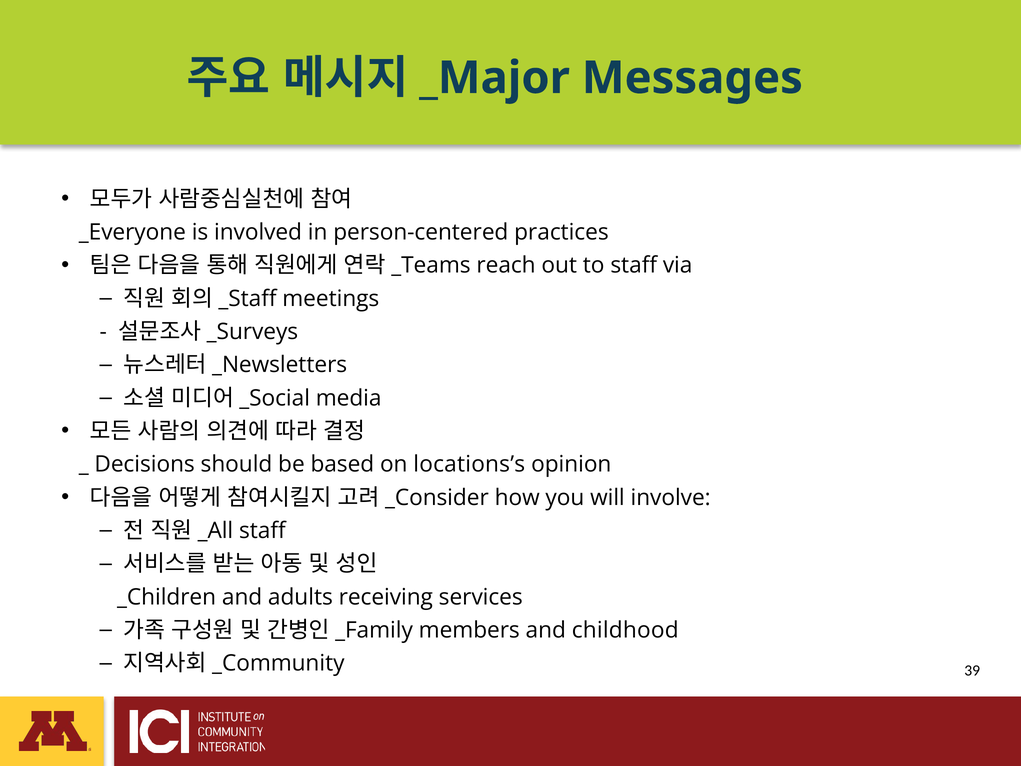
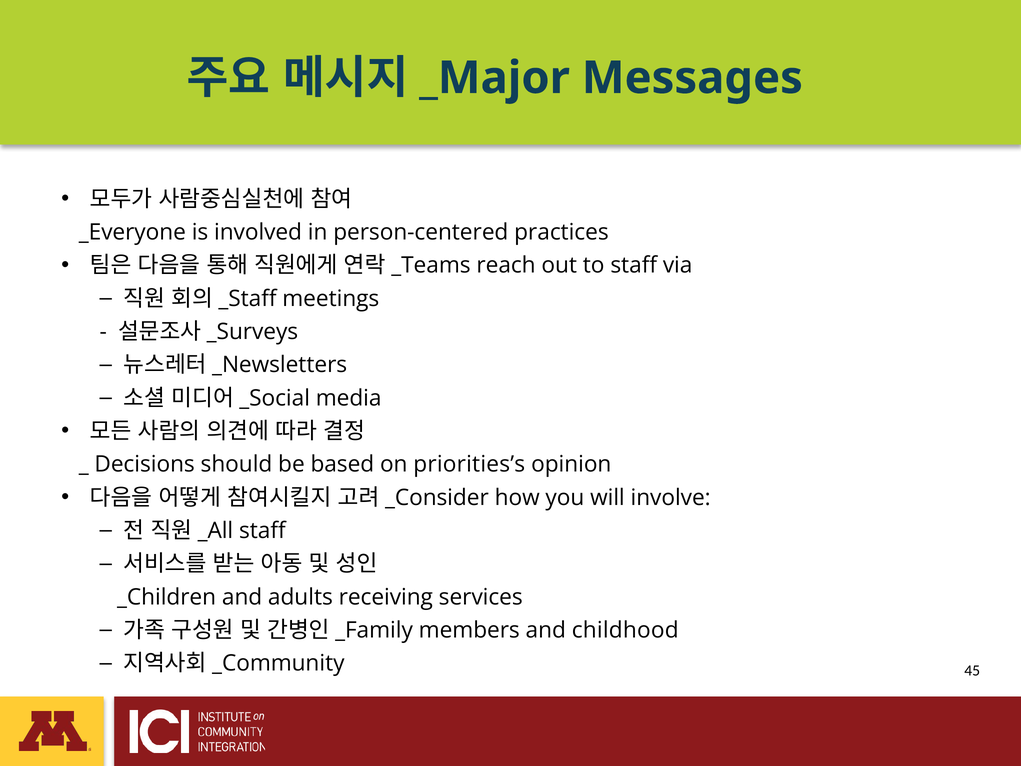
locations’s: locations’s -> priorities’s (469, 464)
39: 39 -> 45 (972, 671)
